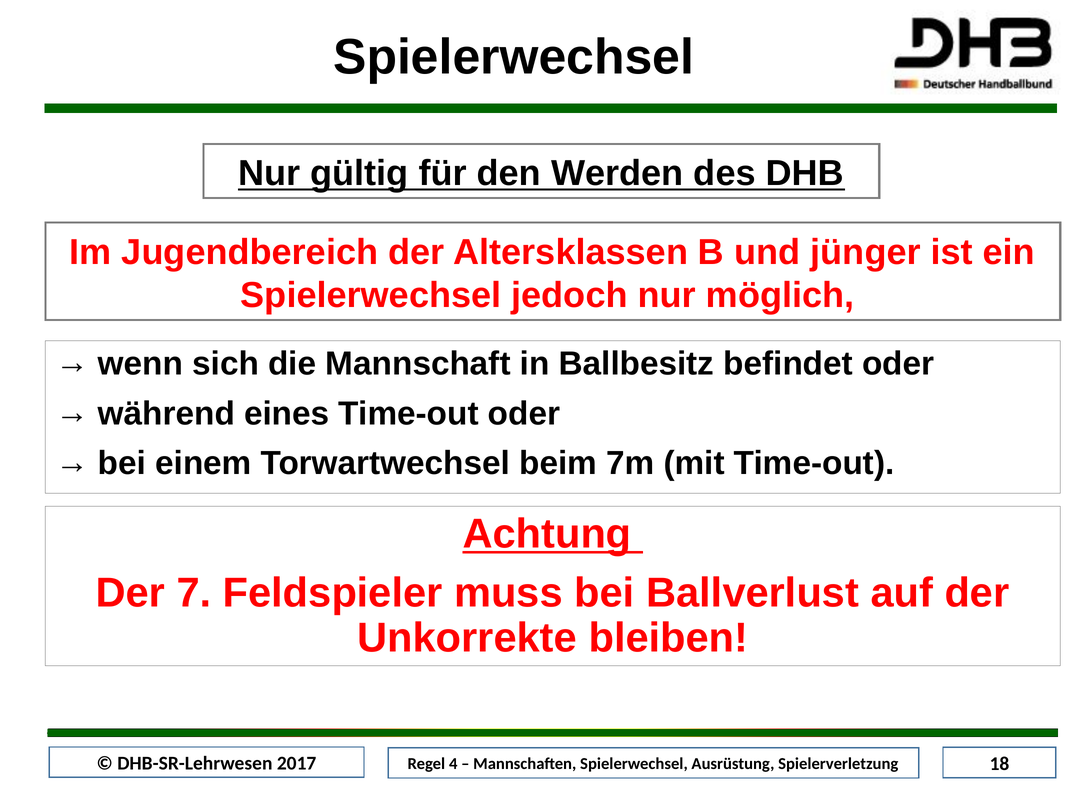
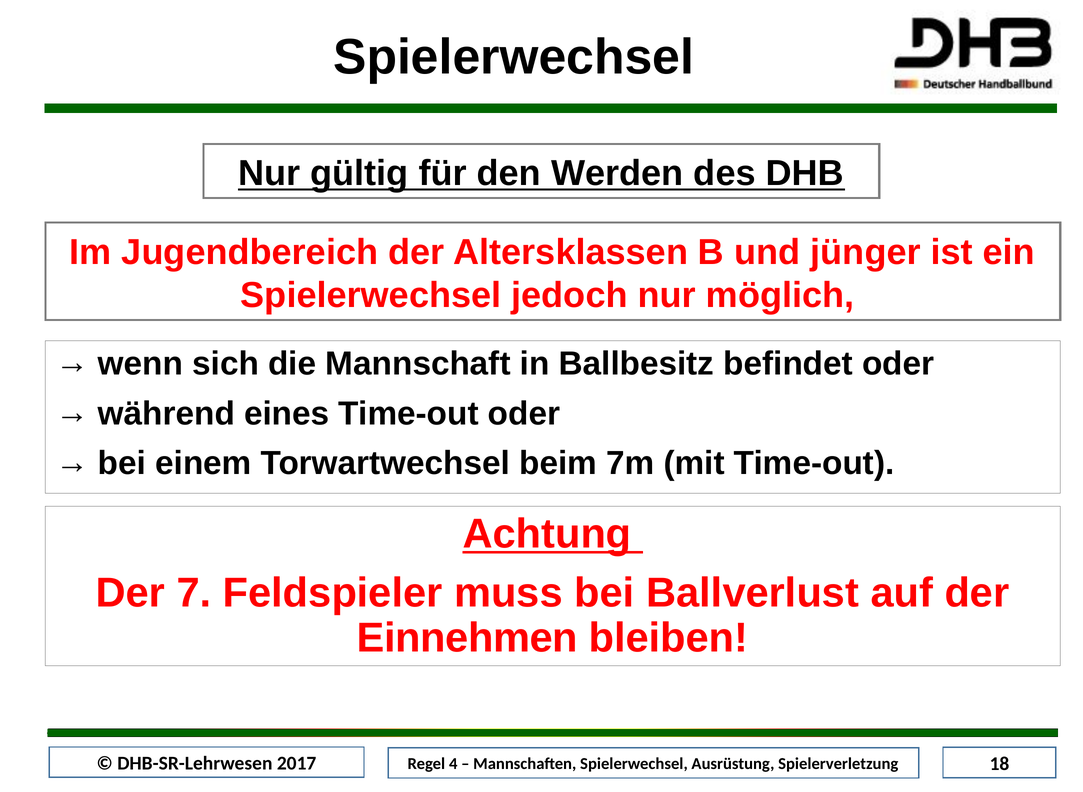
Unkorrekte: Unkorrekte -> Einnehmen (467, 638)
